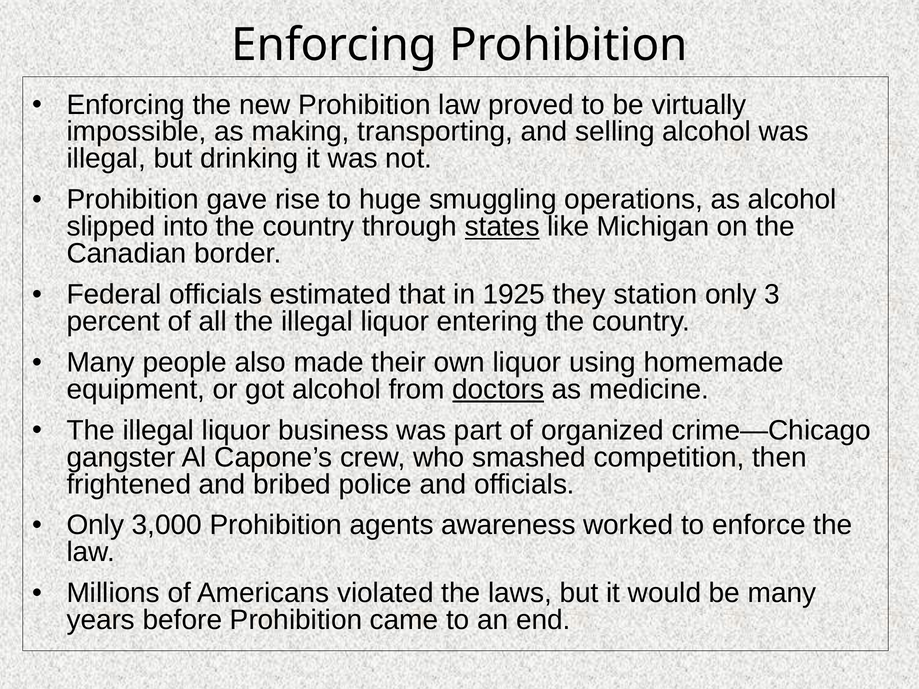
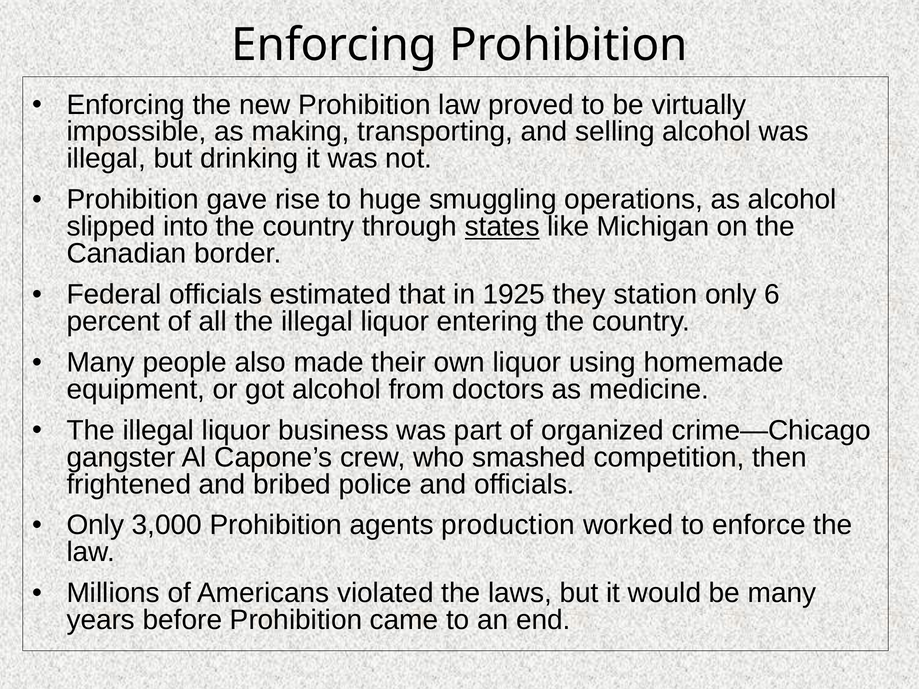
3: 3 -> 6 (772, 295)
doctors underline: present -> none (498, 390)
awareness: awareness -> production (508, 525)
